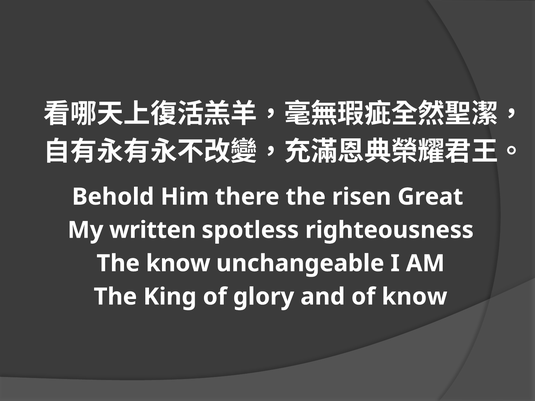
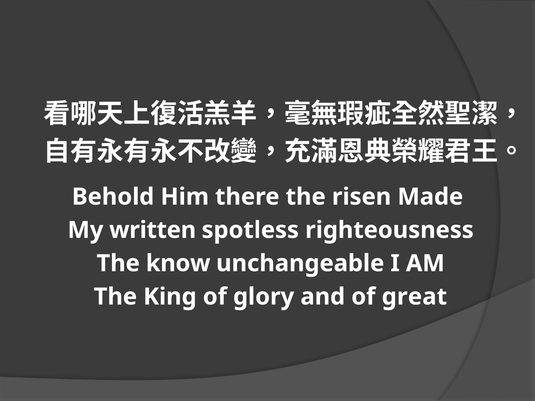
Great: Great -> Made (430, 197)
of know: know -> great (414, 297)
